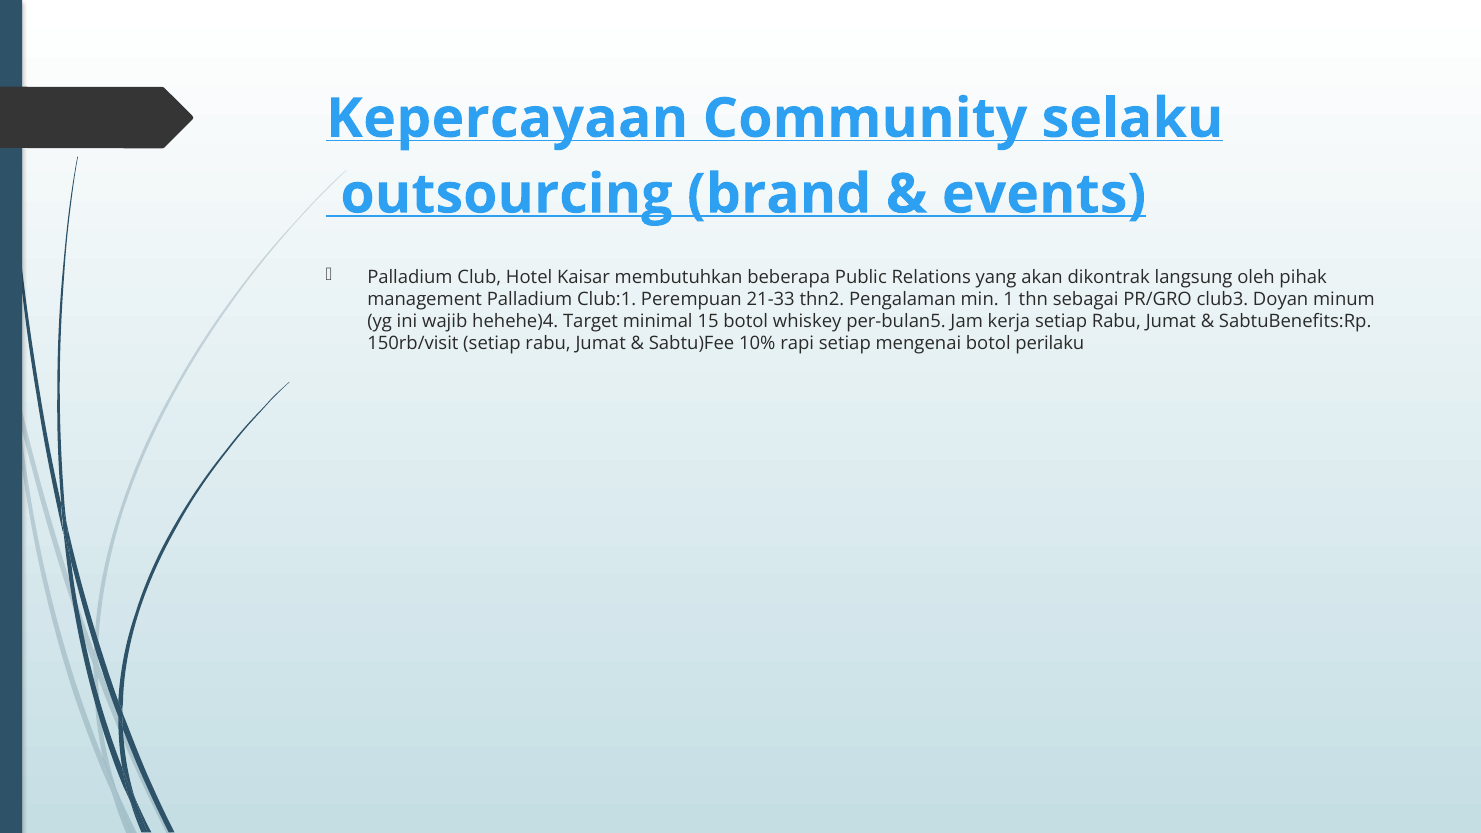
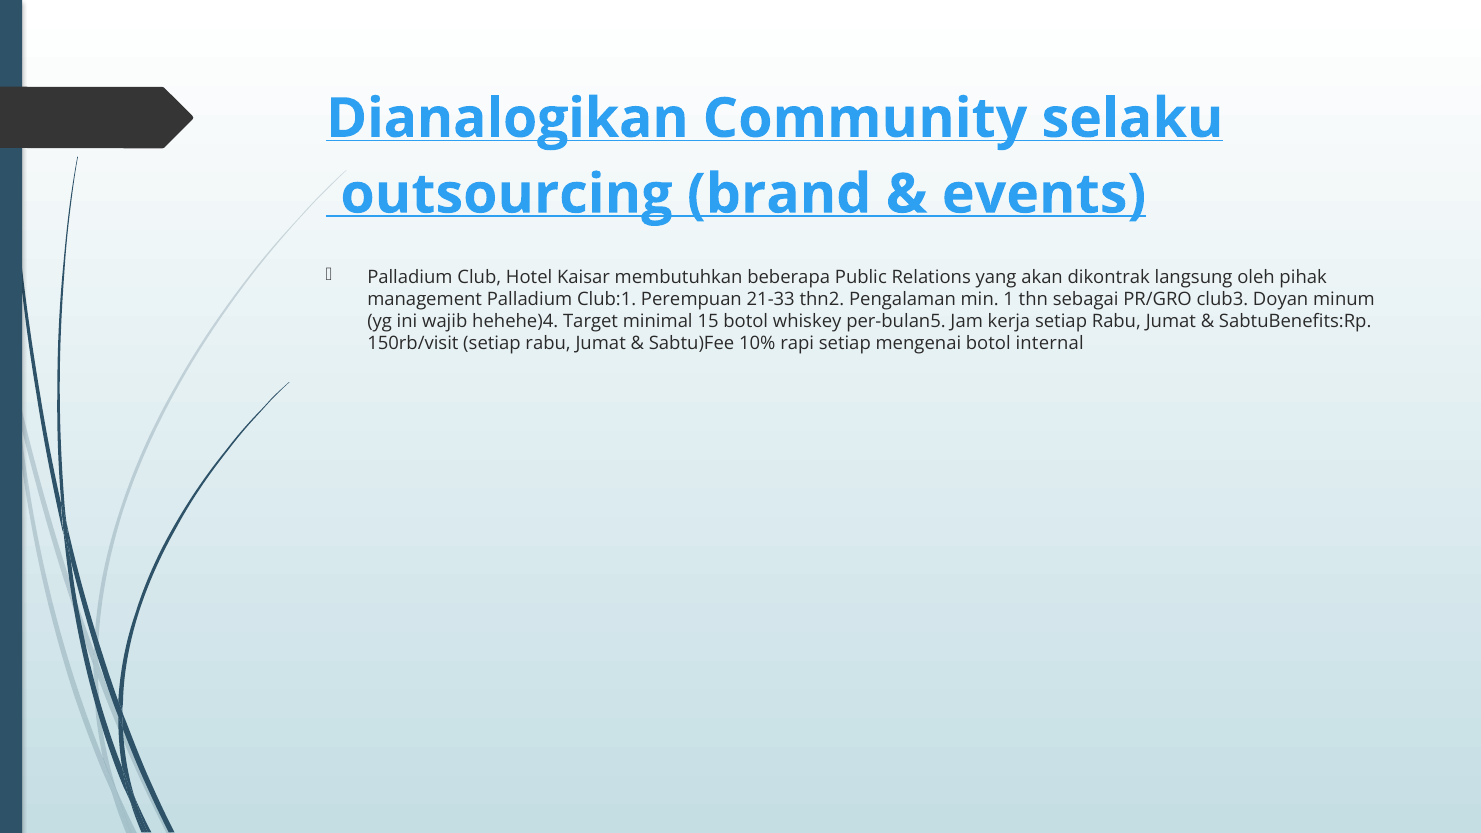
Kepercayaan: Kepercayaan -> Dianalogikan (507, 119)
perilaku: perilaku -> internal (1050, 344)
